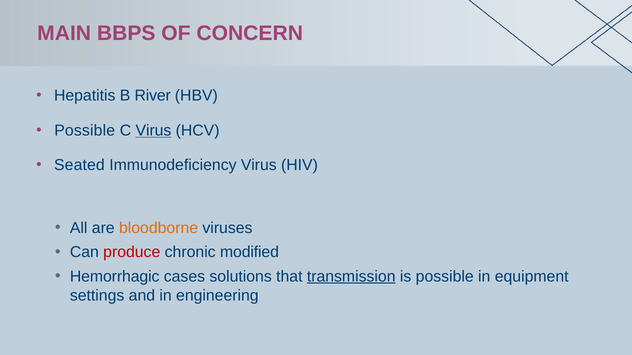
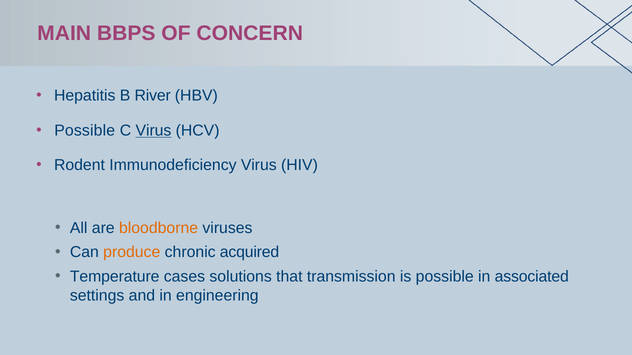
Seated: Seated -> Rodent (79, 165)
produce colour: red -> orange (132, 253)
modified: modified -> acquired (250, 253)
Hemorrhagic: Hemorrhagic -> Temperature (115, 277)
transmission underline: present -> none (351, 277)
equipment: equipment -> associated (532, 277)
